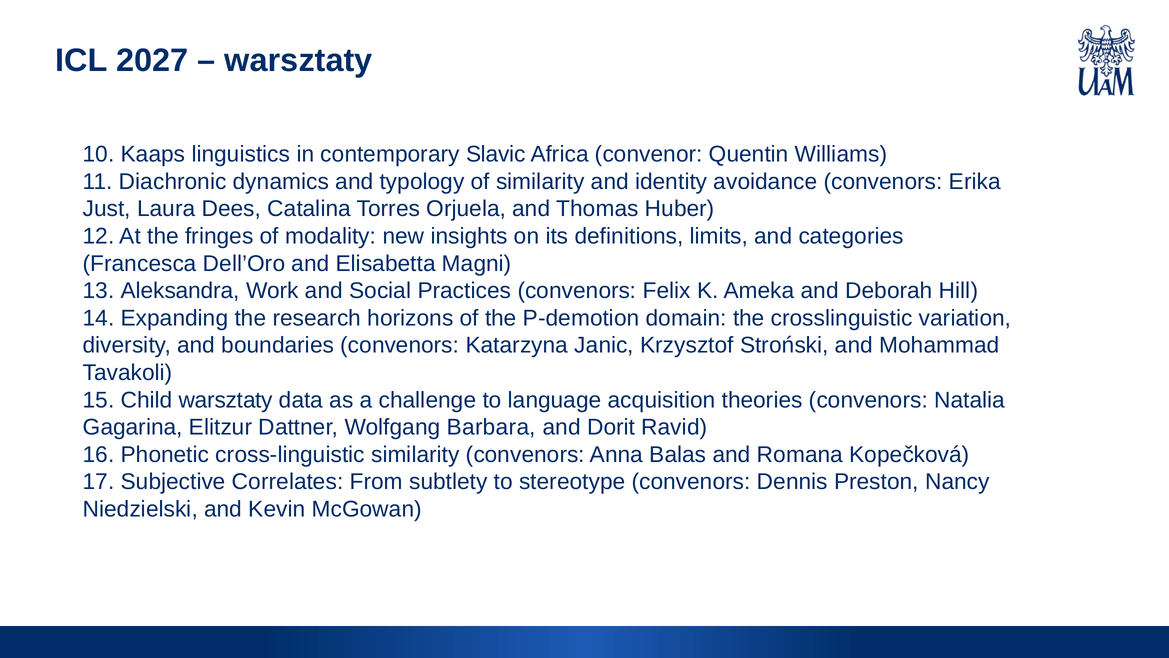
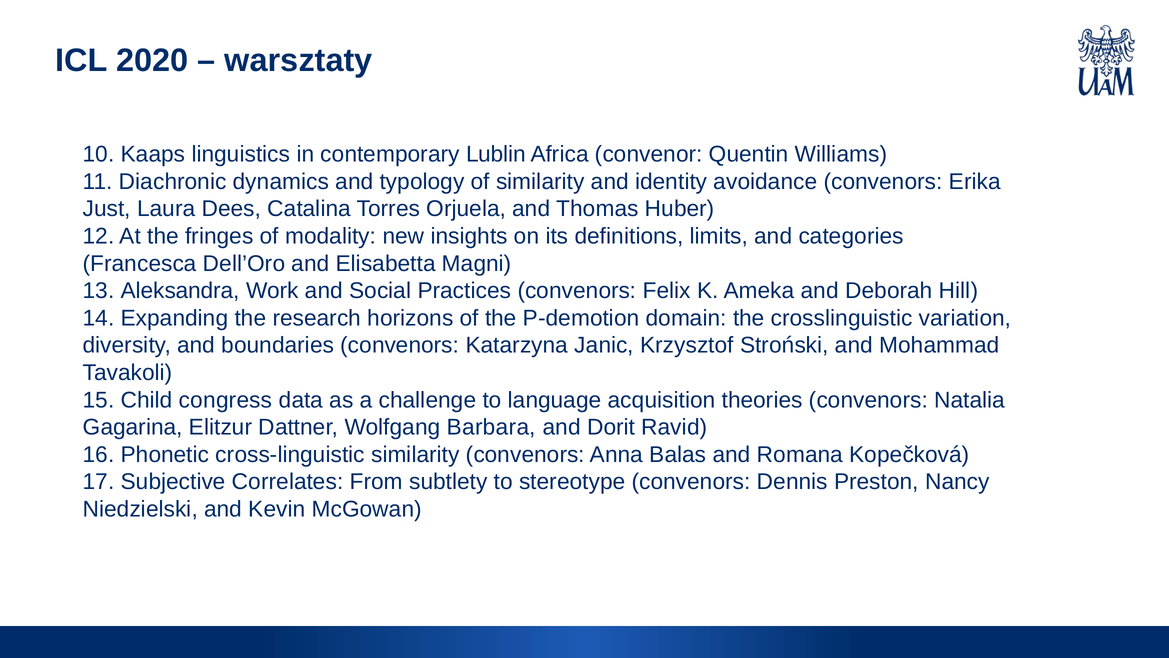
2027: 2027 -> 2020 (152, 60)
Slavic: Slavic -> Lublin (496, 154)
Child warsztaty: warsztaty -> congress (226, 400)
